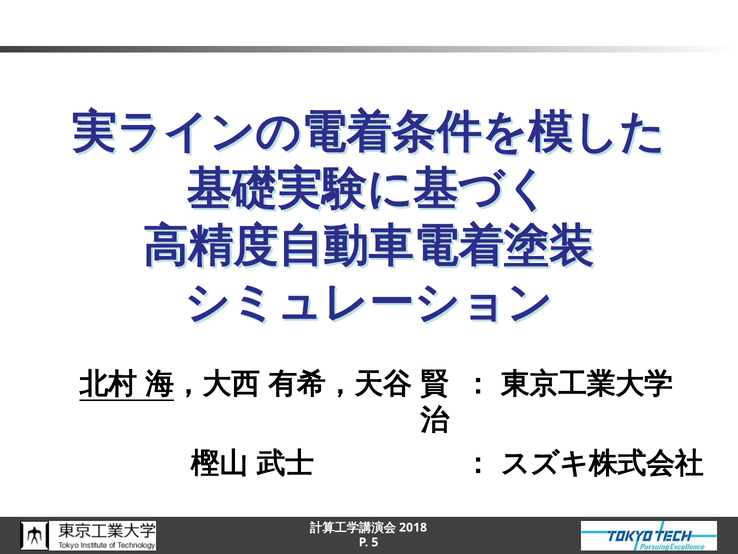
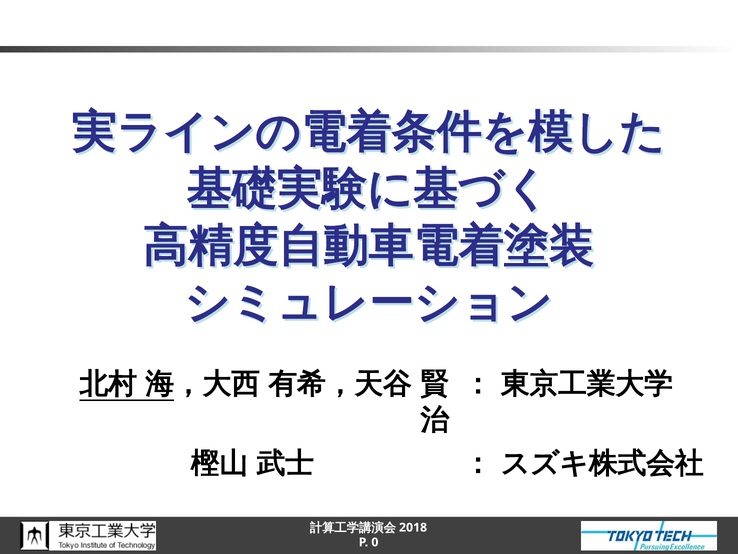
5: 5 -> 0 (375, 542)
